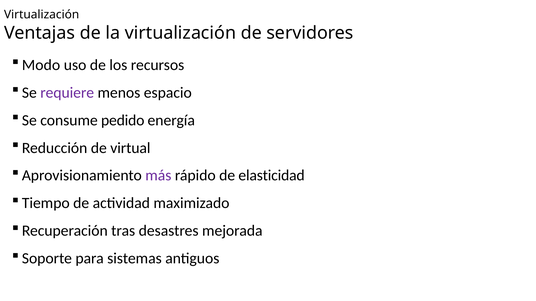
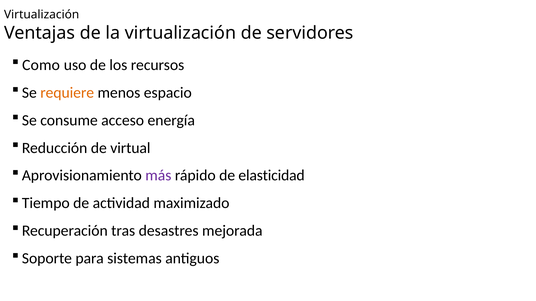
Modo: Modo -> Como (41, 65)
requiere colour: purple -> orange (67, 93)
pedido: pedido -> acceso (123, 120)
